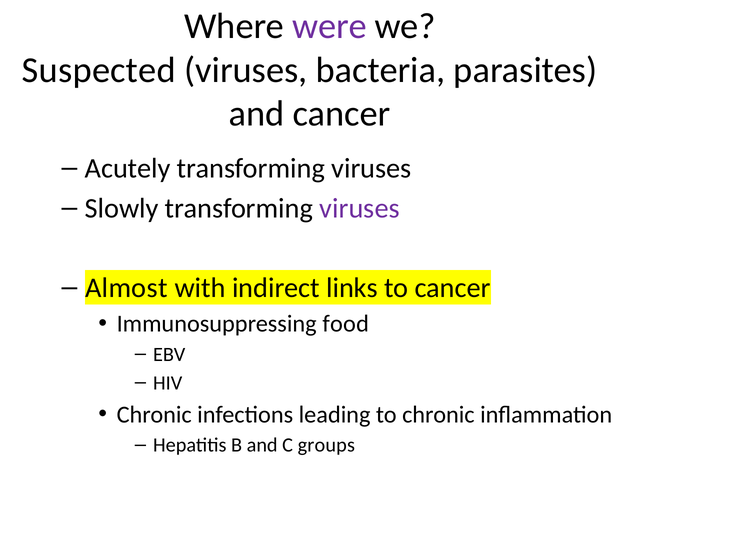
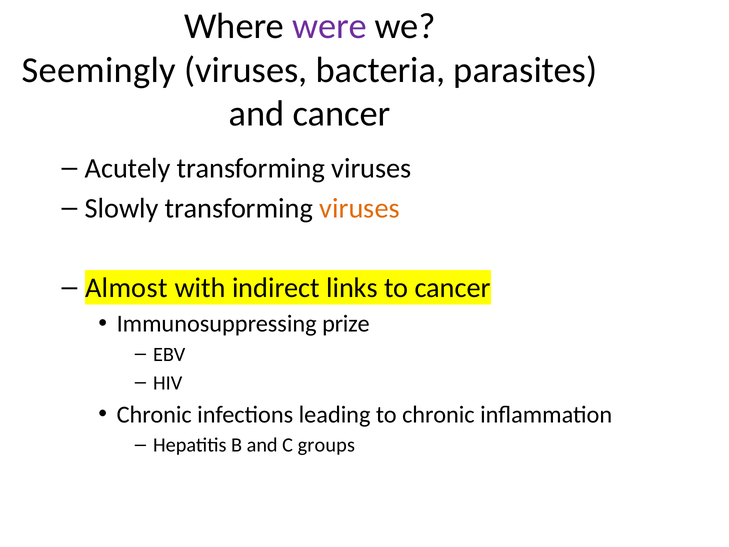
Suspected: Suspected -> Seemingly (99, 70)
viruses colour: purple -> orange (360, 208)
food: food -> prize (346, 324)
